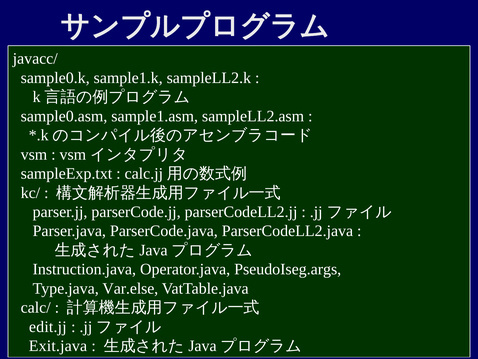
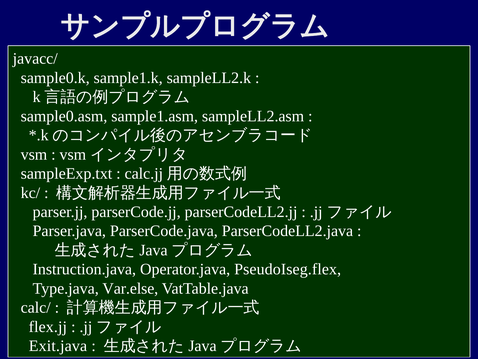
PseudoIseg.args: PseudoIseg.args -> PseudoIseg.flex (288, 269)
edit.jj: edit.jj -> flex.jj (48, 326)
